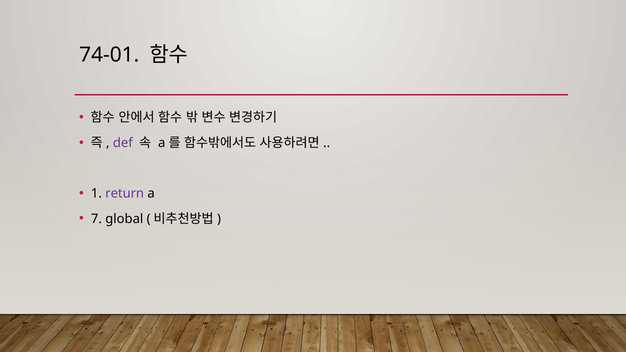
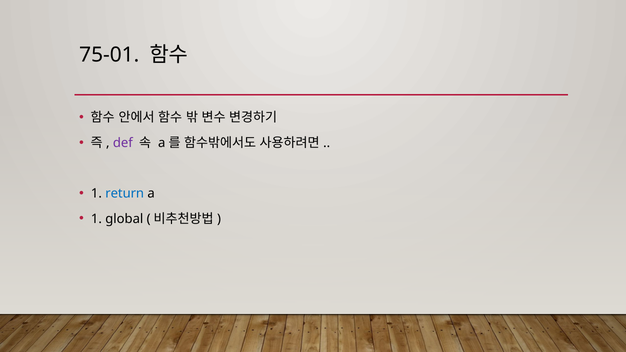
74-01: 74-01 -> 75-01 (109, 55)
return colour: purple -> blue (125, 194)
7: 7 -> 1 (96, 219)
